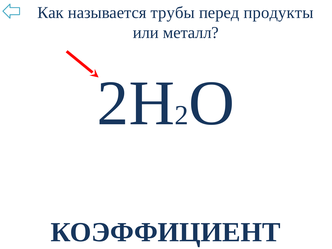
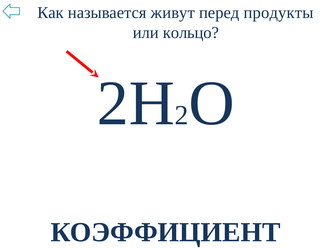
трубы: трубы -> живут (173, 13)
металл: металл -> кольцо (191, 33)
